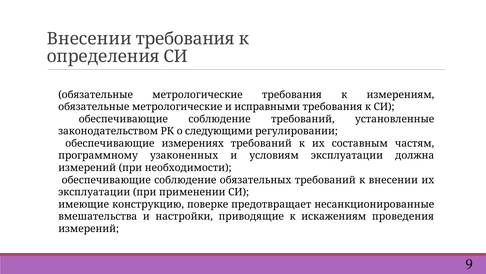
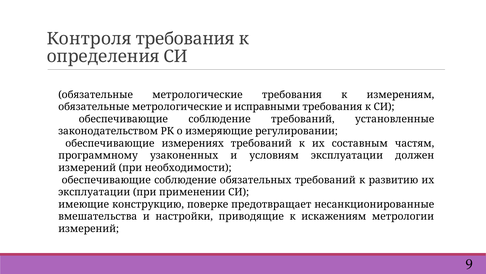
Внесении: Внесении -> Контроля (89, 39)
следующими: следующими -> измеряющие (219, 131)
должна: должна -> должен (415, 155)
к внесении: внесении -> развитию (393, 180)
проведения: проведения -> метрологии (403, 216)
